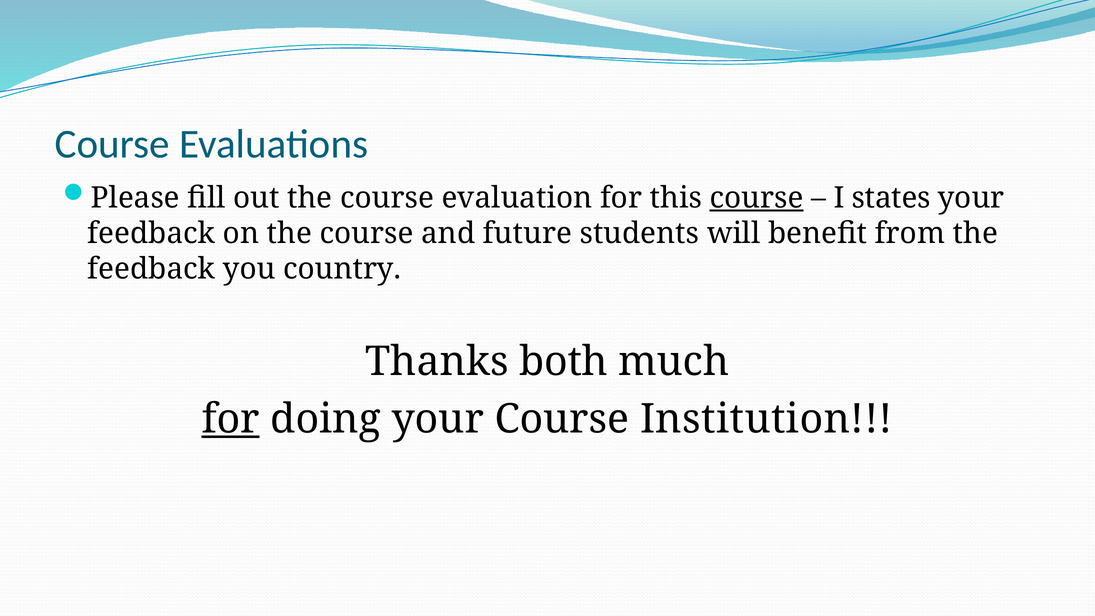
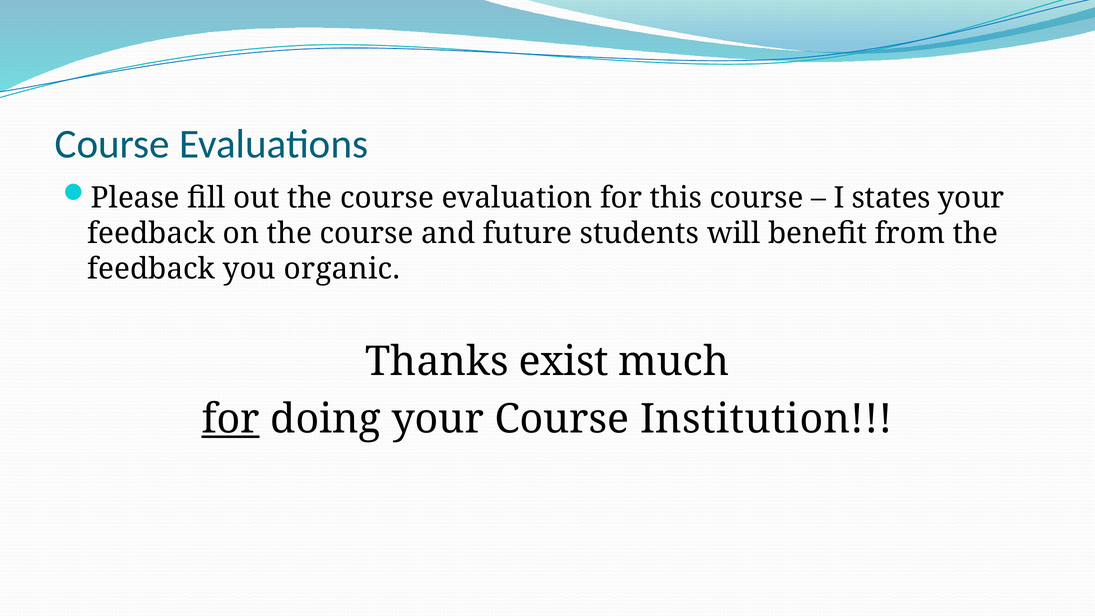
course underline: present -> none (757, 198)
country: country -> organic (342, 269)
both: both -> exist (564, 362)
